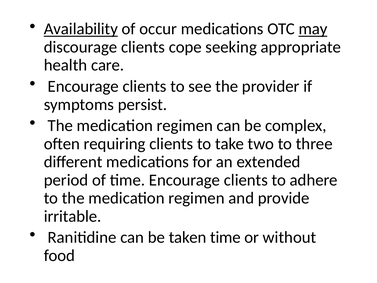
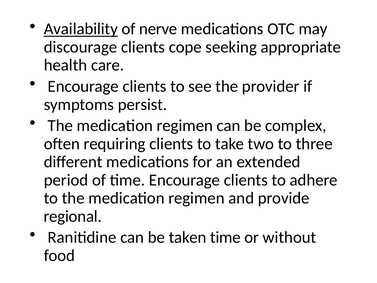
occur: occur -> nerve (158, 29)
may underline: present -> none (313, 29)
irritable: irritable -> regional (73, 216)
